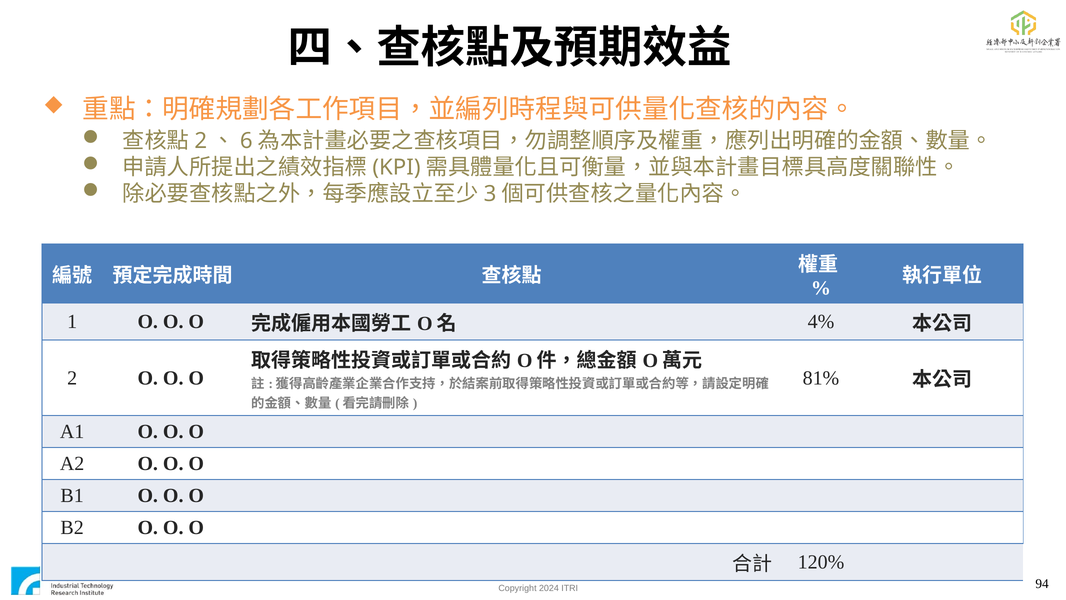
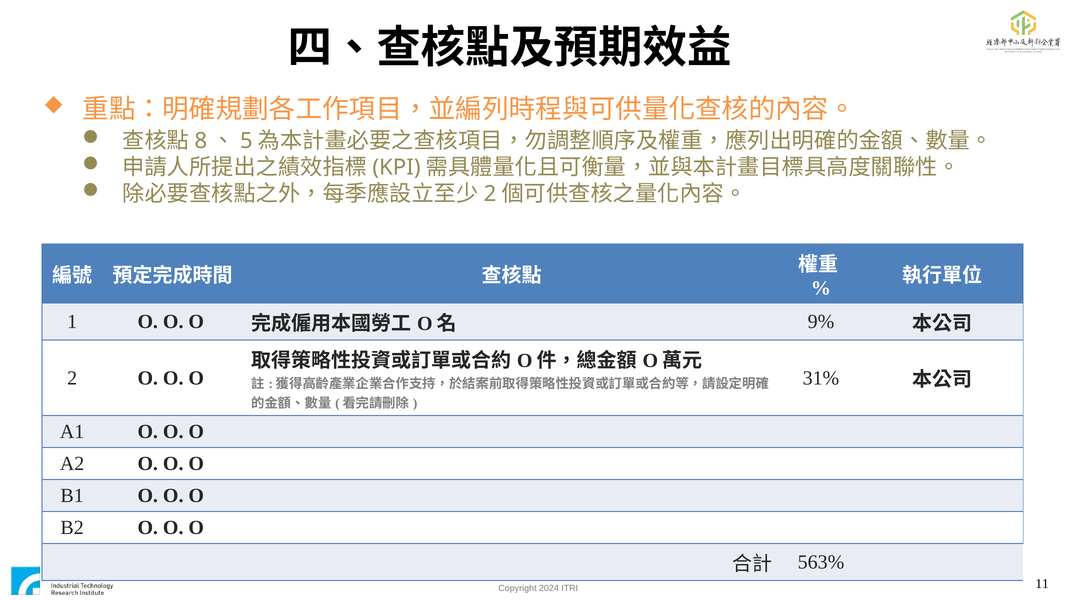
2: 2 -> 8 (201, 141)
6: 6 -> 5 (246, 141)
3: 3 -> 2 (490, 194)
4%: 4% -> 9% (821, 321)
81%: 81% -> 31% (821, 378)
120%: 120% -> 563% (821, 562)
94: 94 -> 11 (1042, 583)
